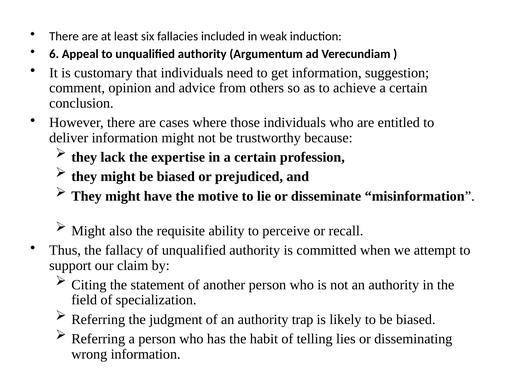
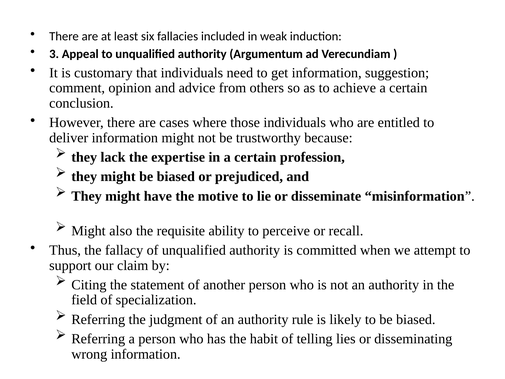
6: 6 -> 3 (54, 54)
trap: trap -> rule (303, 319)
